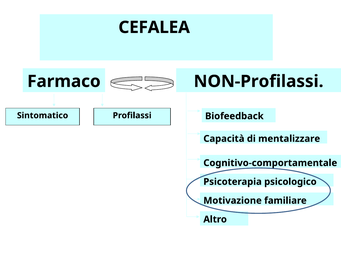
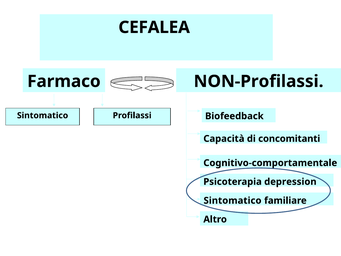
mentalizzare: mentalizzare -> concomitanti (289, 139)
psicologico: psicologico -> depression (290, 182)
Motivazione: Motivazione -> Sintomatico (233, 200)
